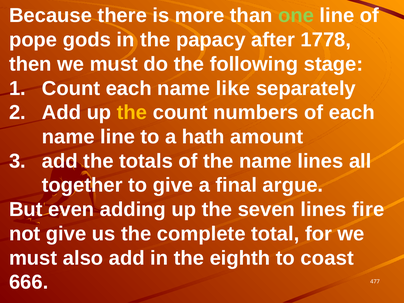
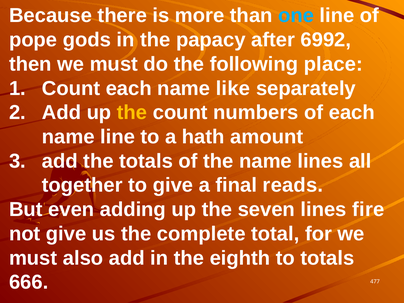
one colour: light green -> light blue (296, 16)
1778: 1778 -> 6992 (326, 40)
stage: stage -> place (333, 64)
argue: argue -> reads (293, 185)
to coast: coast -> totals (327, 258)
